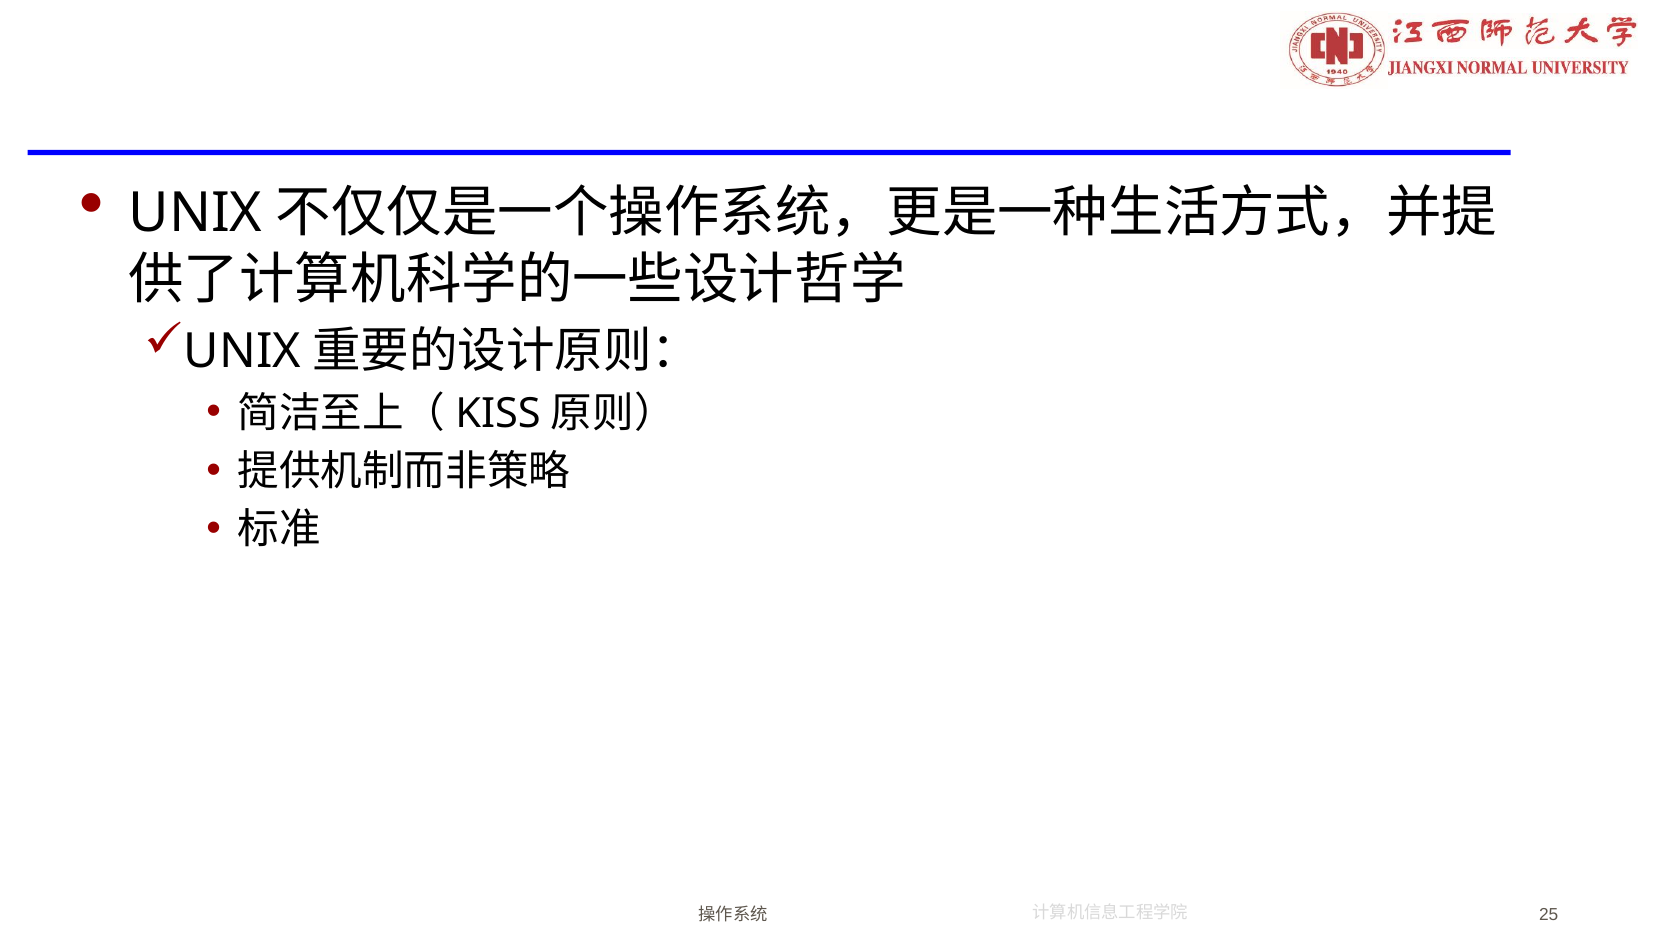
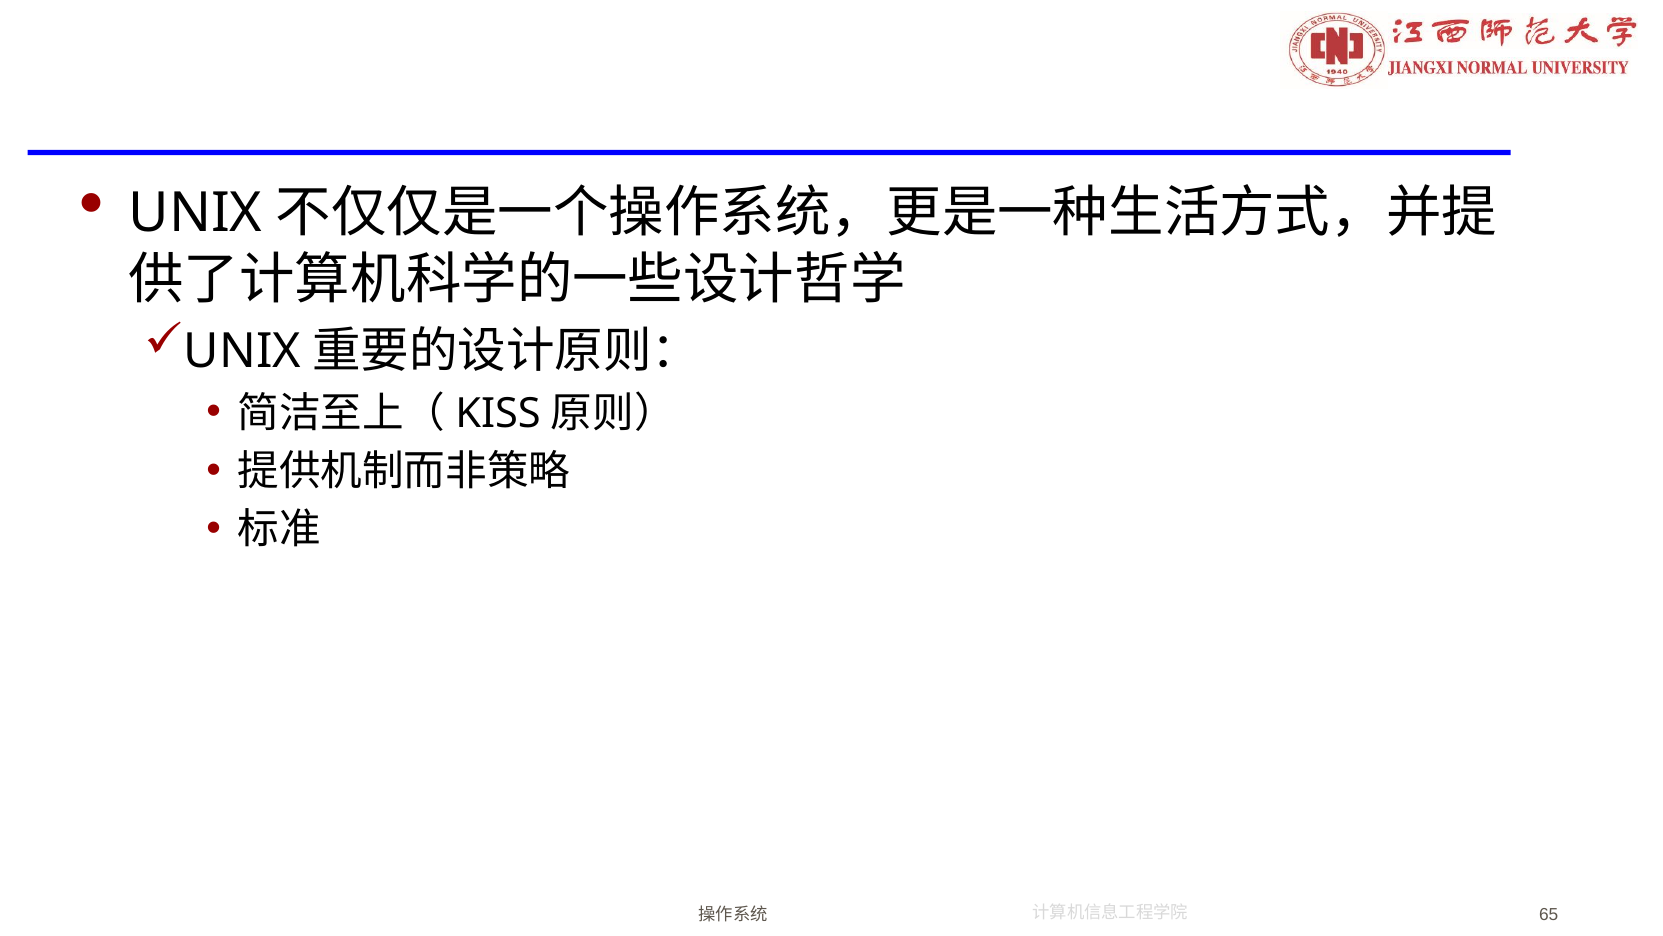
25: 25 -> 65 (1549, 914)
